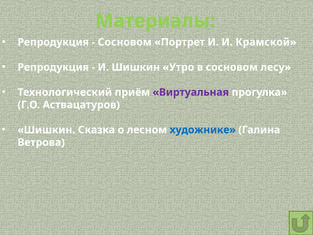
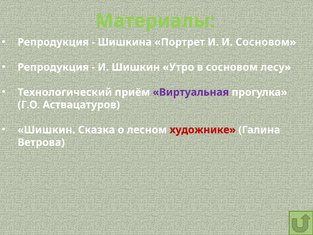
Сосновом: Сосновом -> Шишкина (125, 42)
И Крамской: Крамской -> Сосновом (266, 42)
художнике colour: blue -> red (203, 130)
